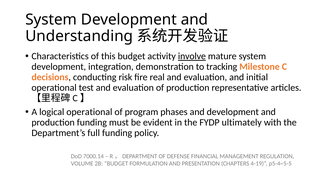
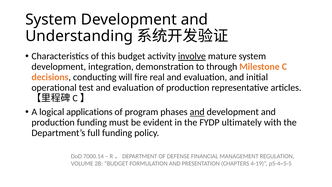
tracking: tracking -> through (222, 67)
risk: risk -> will (125, 77)
logical operational: operational -> applications (89, 112)
and underline: none -> present (197, 112)
